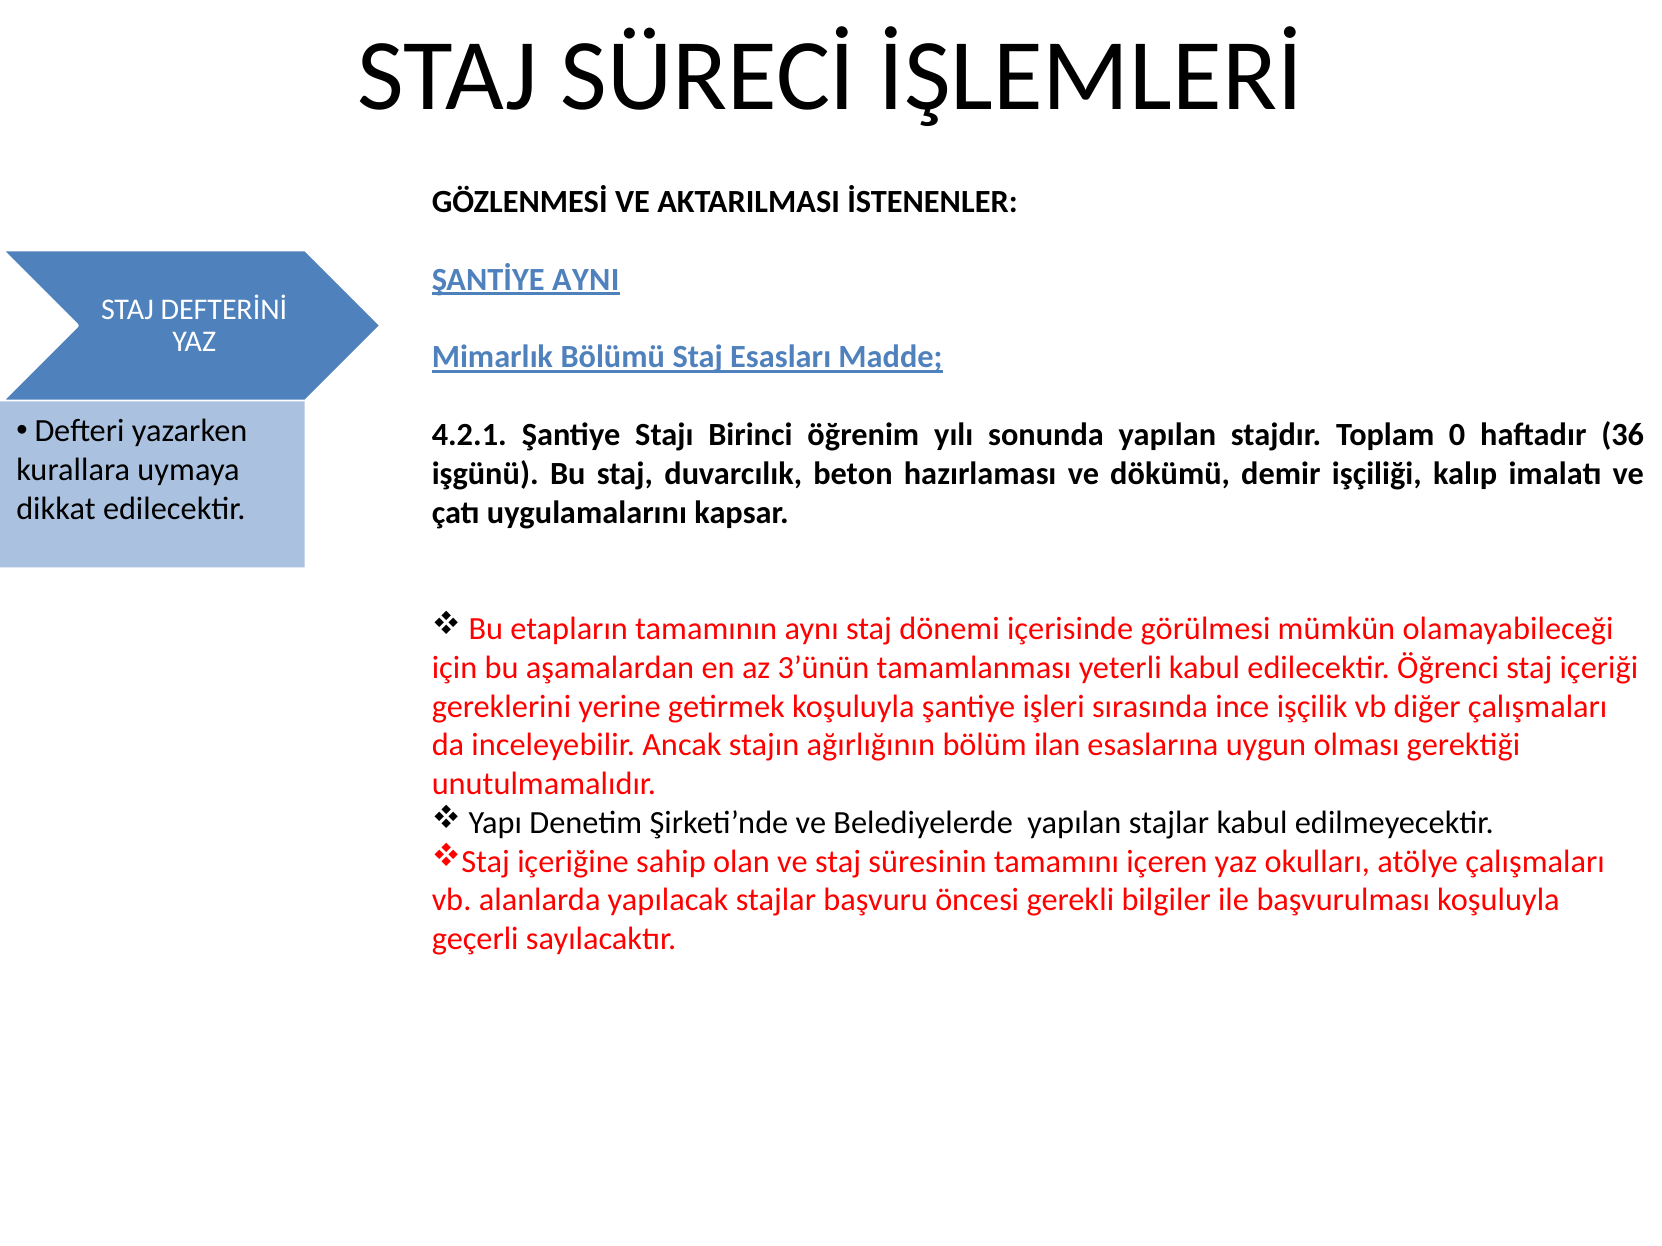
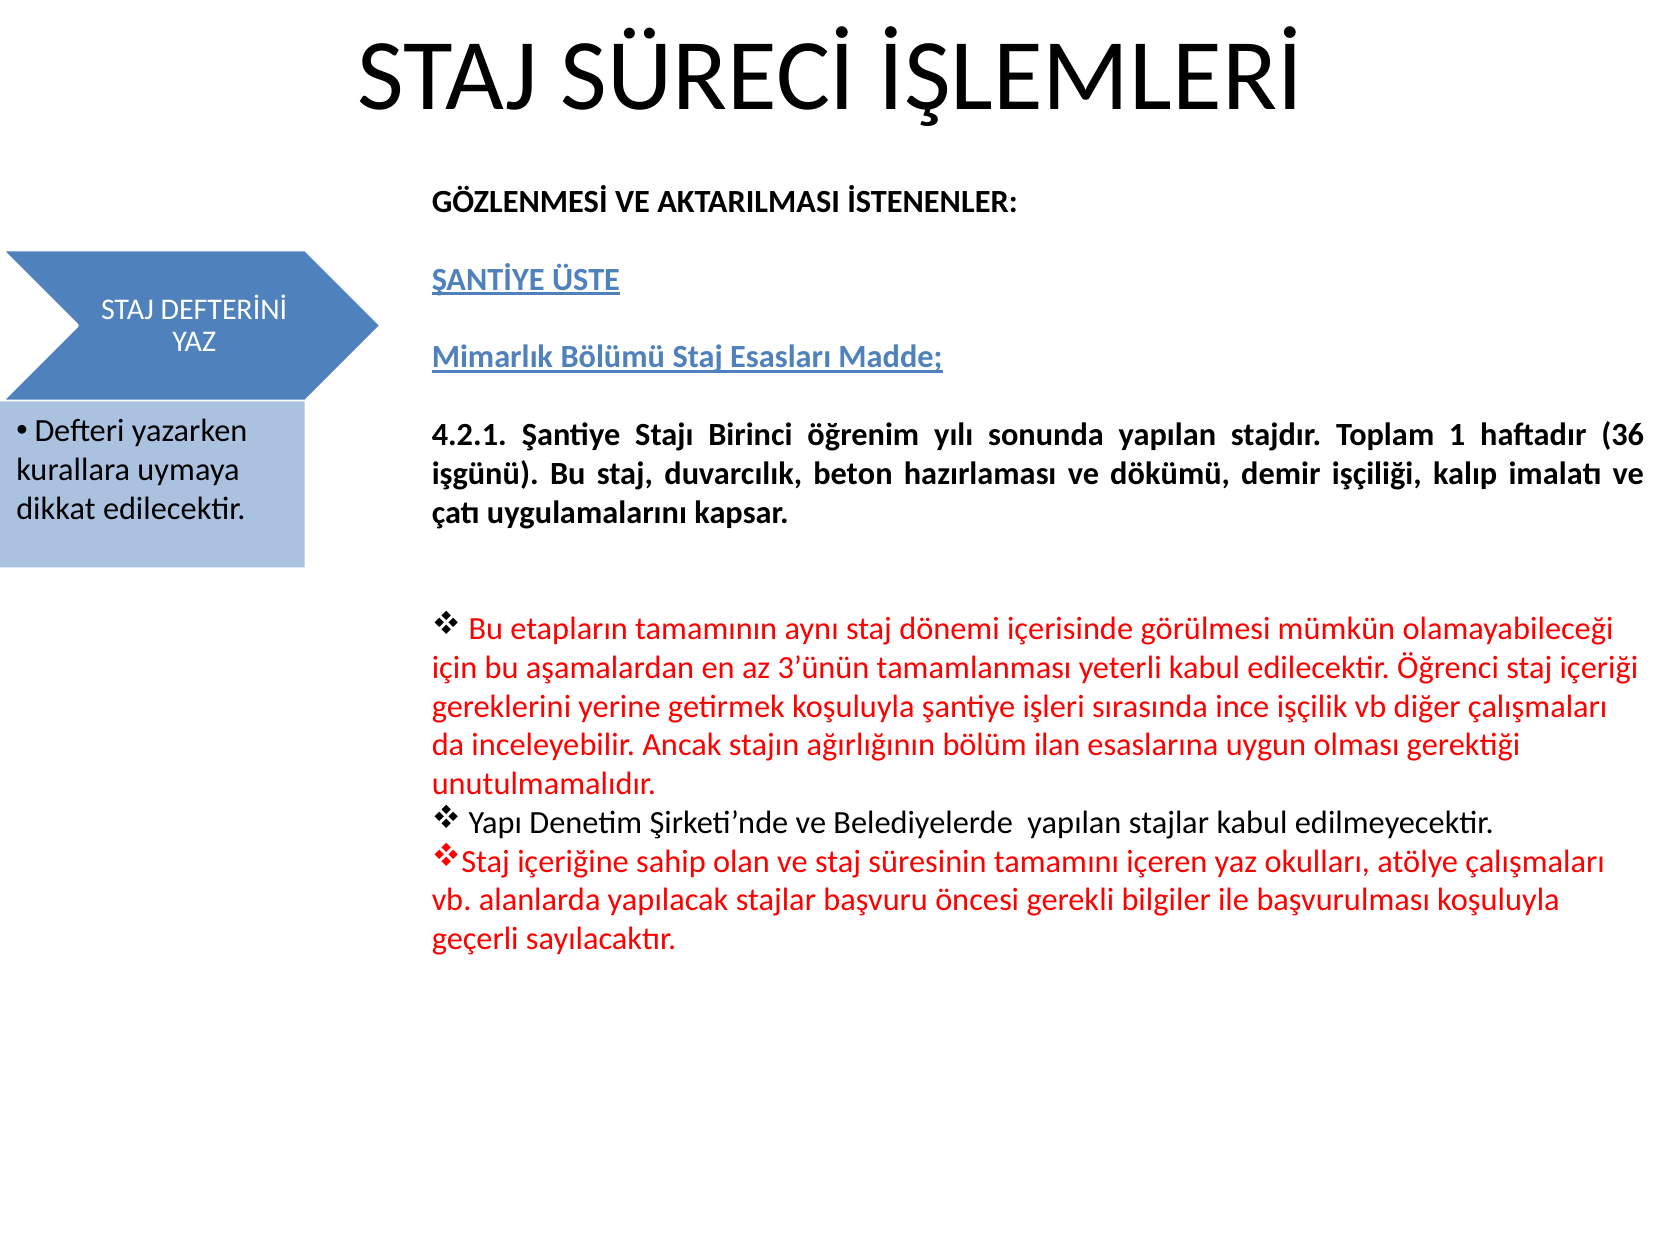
AYNI: AYNI -> ÜSTE (586, 280)
0: 0 -> 1 (1457, 435)
